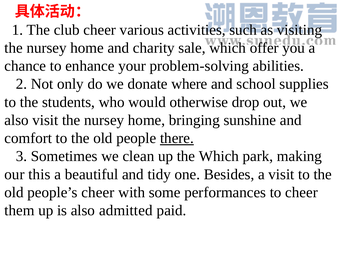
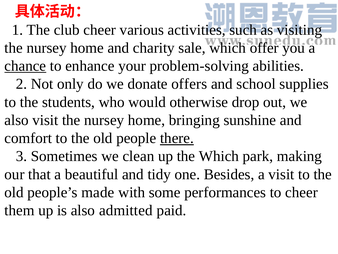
chance underline: none -> present (25, 66)
where: where -> offers (189, 84)
this: this -> that (39, 174)
people’s cheer: cheer -> made (98, 192)
